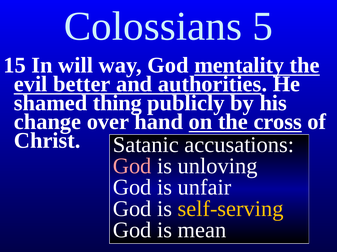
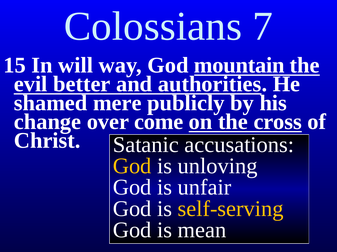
5: 5 -> 7 (263, 26)
mentality: mentality -> mountain (239, 65)
thing: thing -> mere (117, 103)
hand: hand -> come (159, 122)
God colour: pink -> yellow (132, 167)
